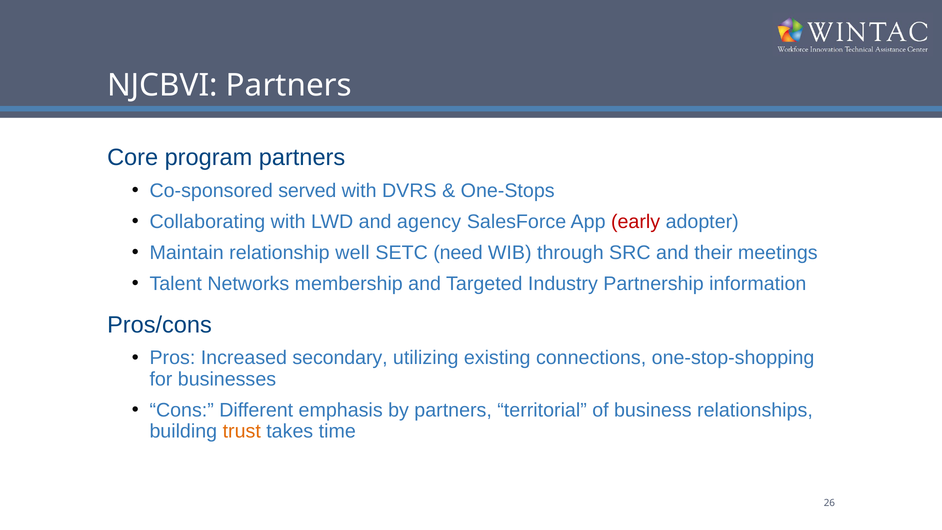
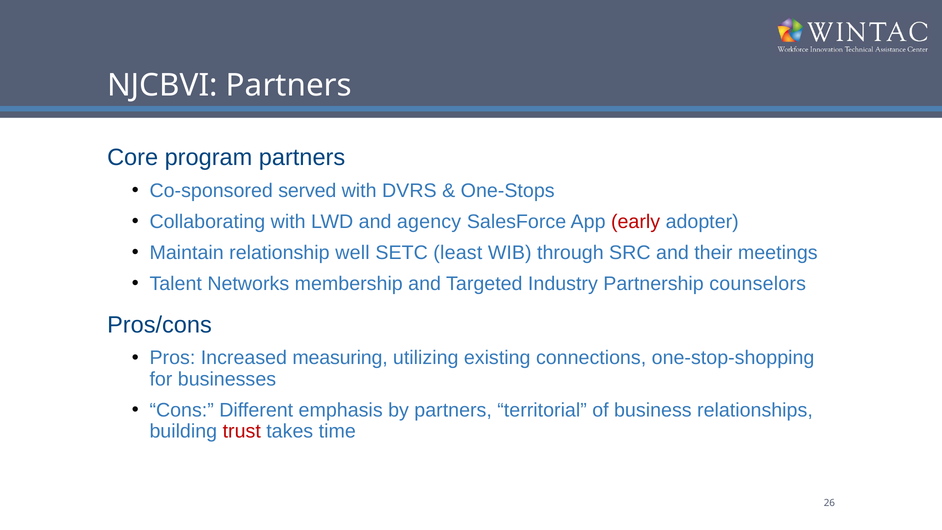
need: need -> least (458, 253)
information: information -> counselors (758, 284)
secondary: secondary -> measuring (340, 358)
trust colour: orange -> red (242, 431)
